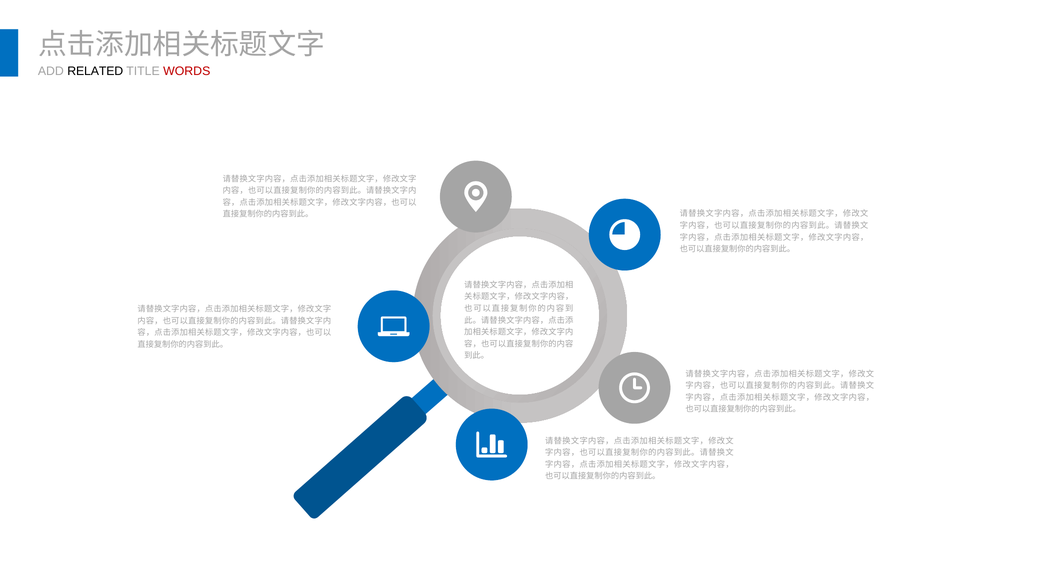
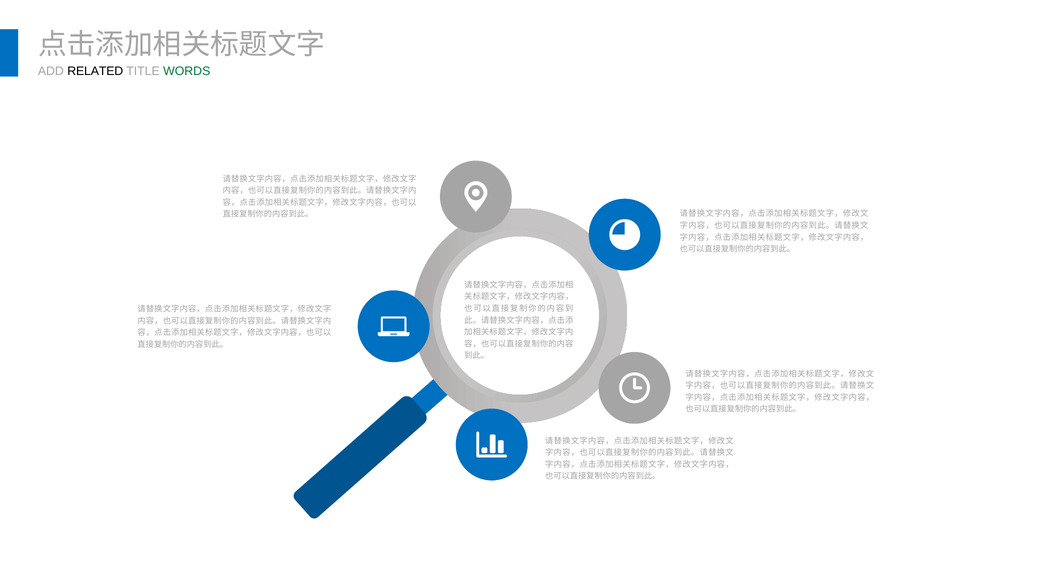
WORDS colour: red -> green (187, 71)
